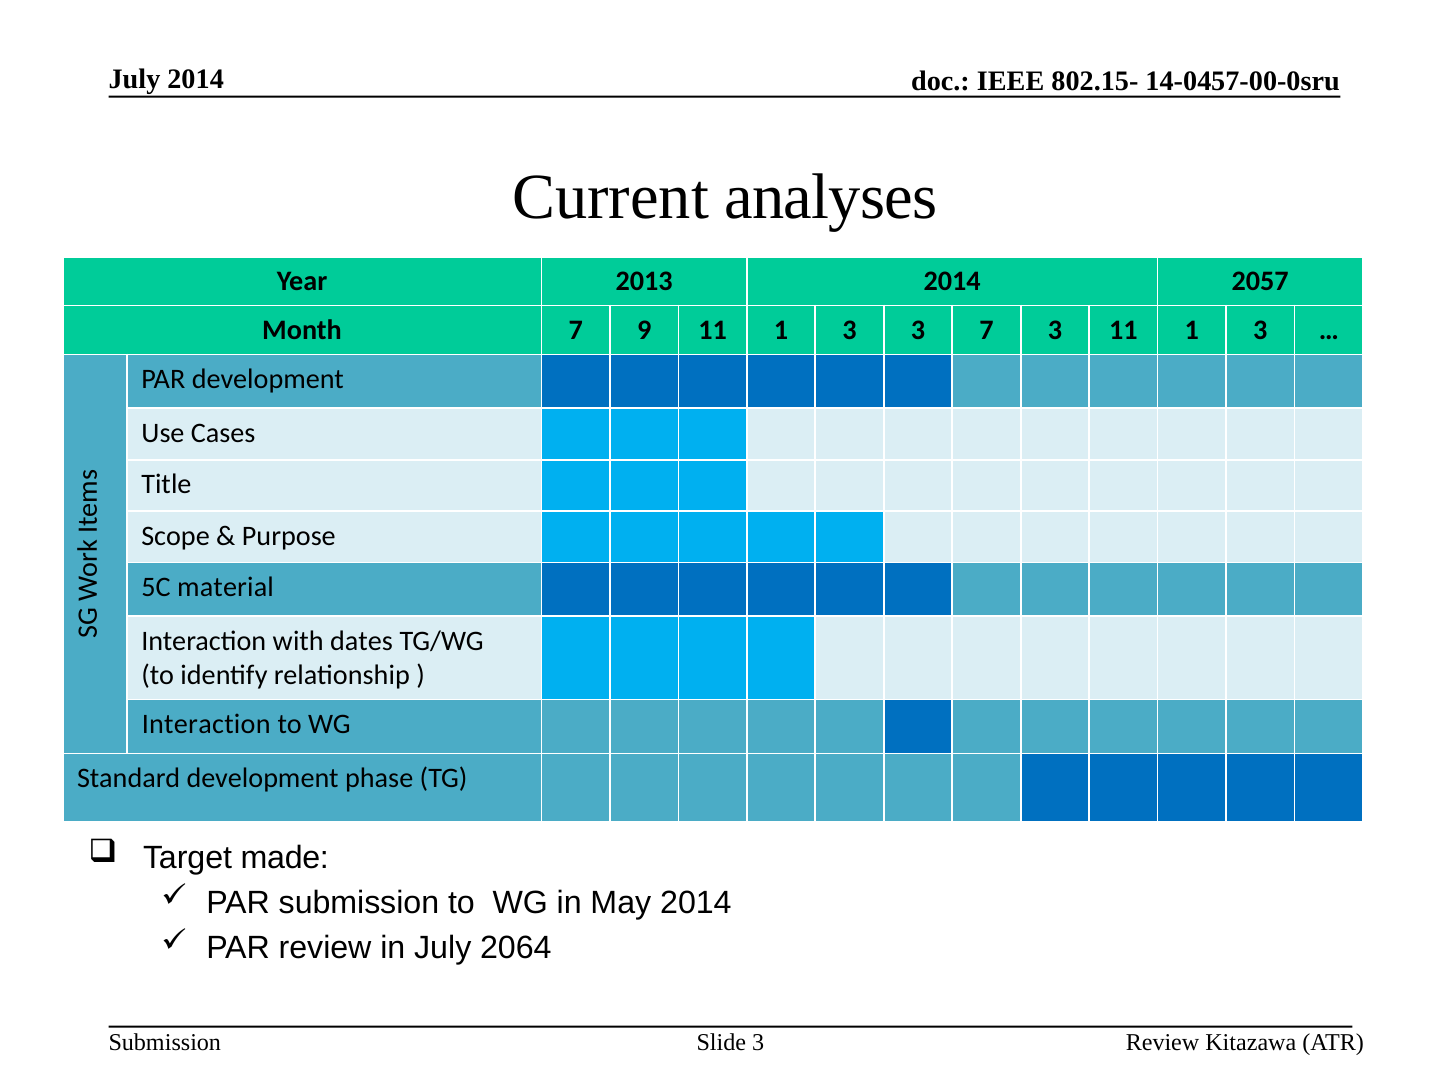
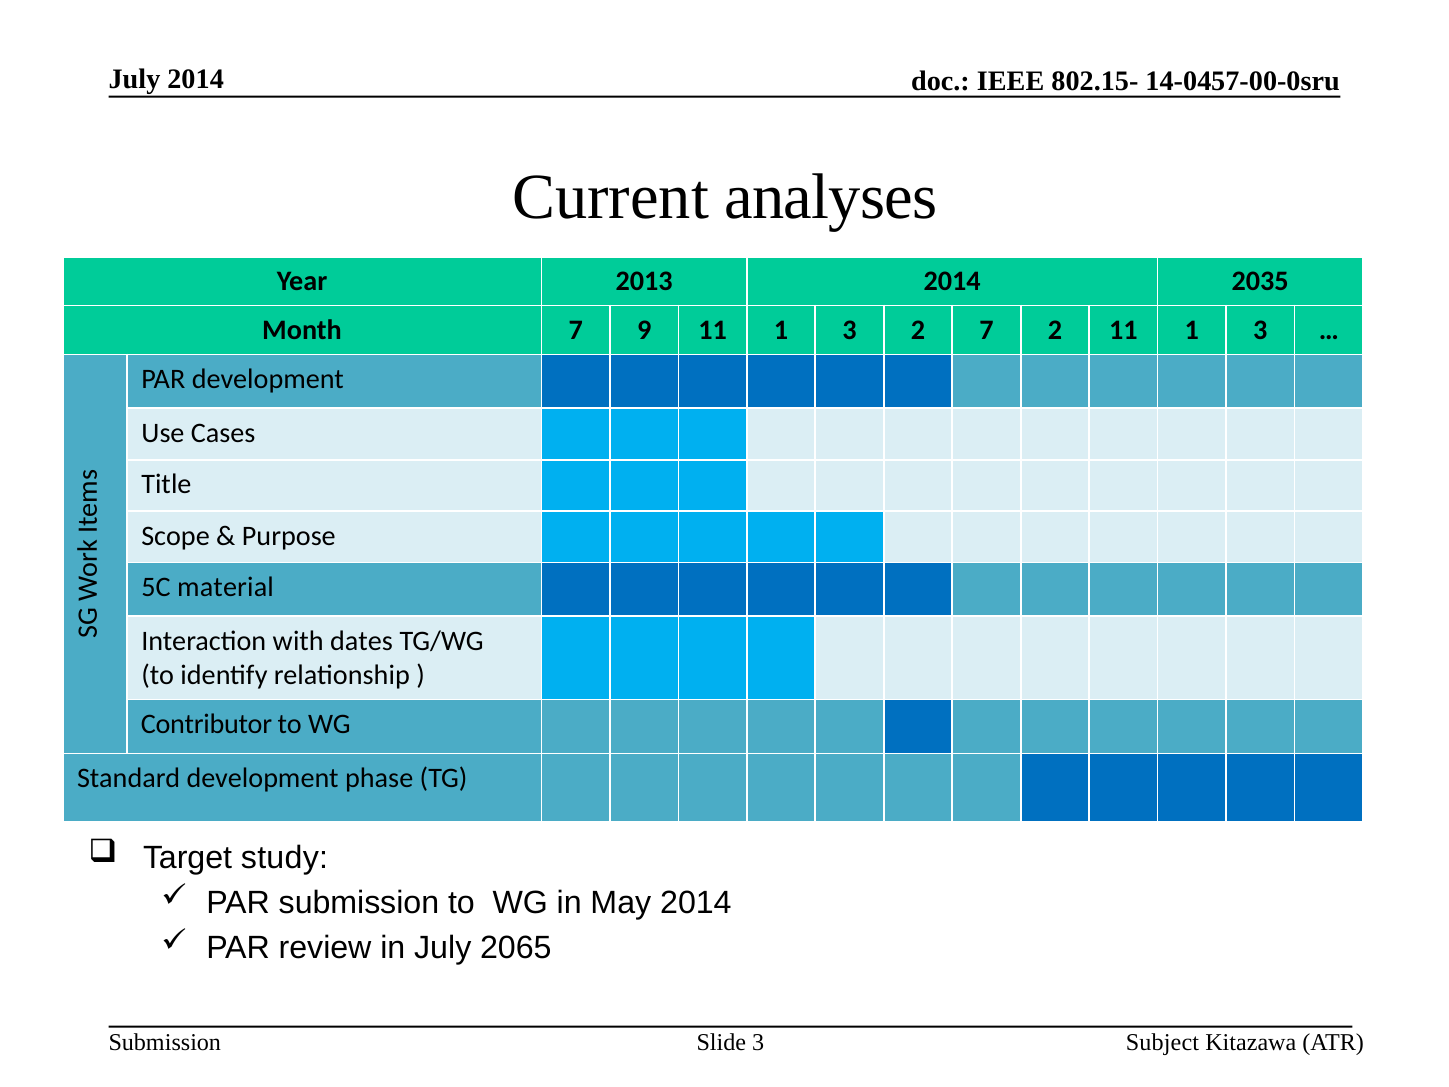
2057: 2057 -> 2035 (1260, 281)
3 3: 3 -> 2 (918, 330)
7 3: 3 -> 2 (1055, 330)
Interaction: Interaction -> Contributor (206, 724)
made: made -> study (285, 857)
2064: 2064 -> 2065 (516, 948)
Submission Review: Review -> Subject (1162, 1042)
